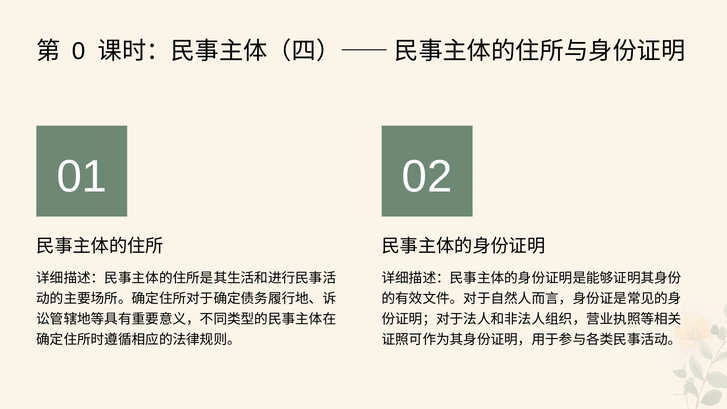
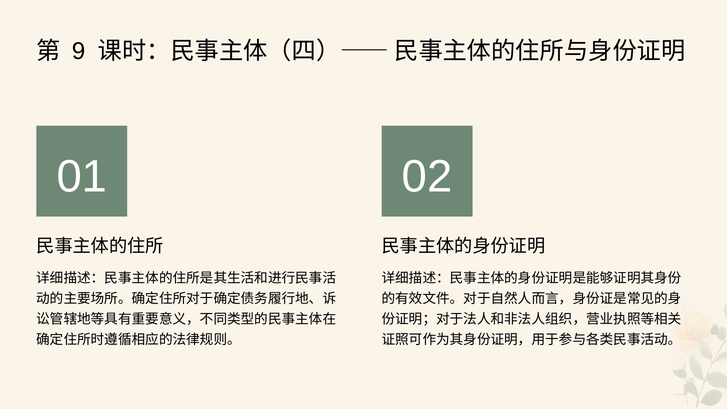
0: 0 -> 9 (79, 51)
